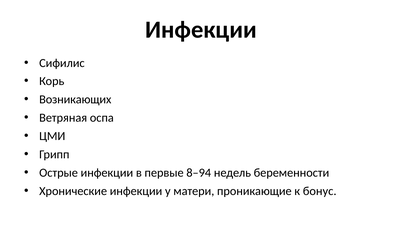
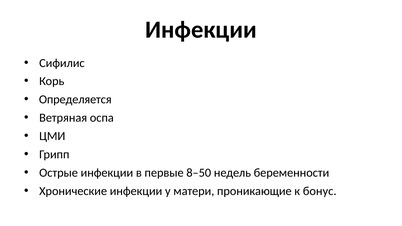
Возникающих: Возникающих -> Определяется (75, 100)
8–94: 8–94 -> 8–50 (199, 173)
